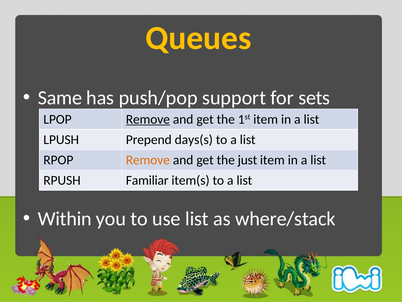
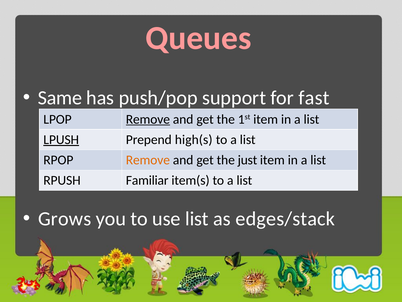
Queues colour: yellow -> pink (198, 38)
sets: sets -> fast (314, 98)
LPUSH underline: none -> present (61, 139)
days(s: days(s -> high(s (194, 139)
Within: Within -> Grows (65, 218)
where/stack: where/stack -> edges/stack (285, 218)
